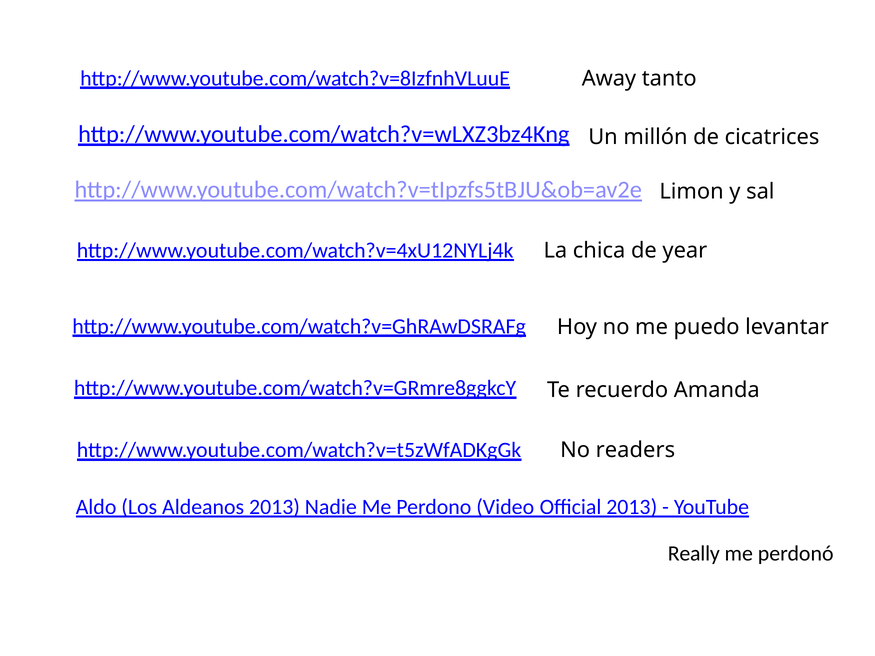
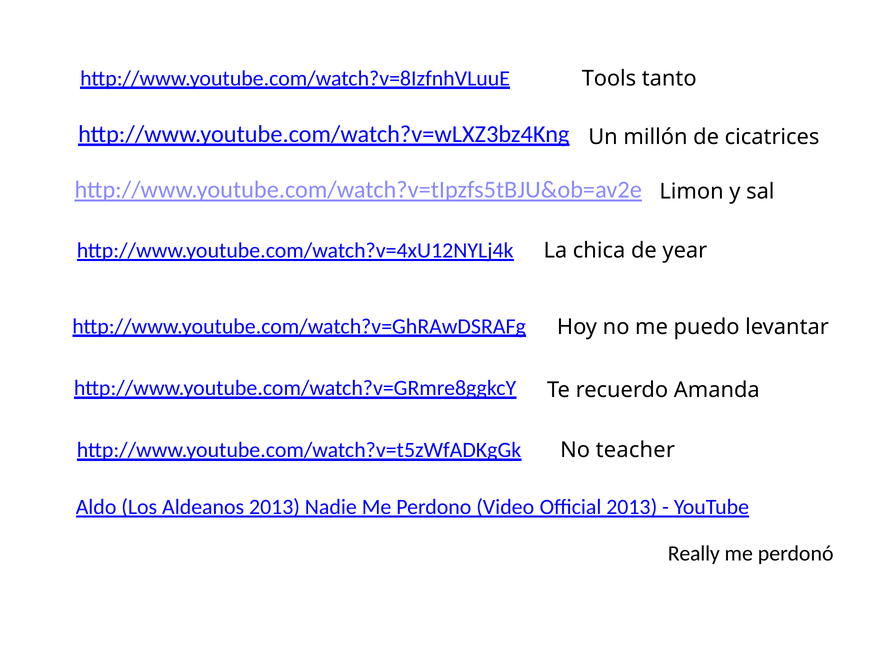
Away: Away -> Tools (609, 78)
readers: readers -> teacher (635, 450)
